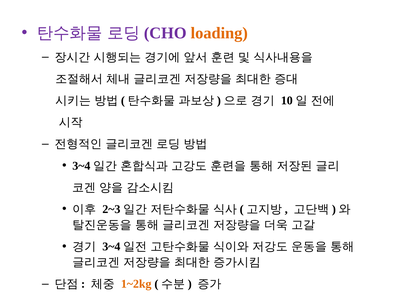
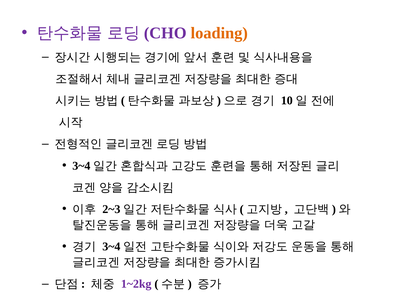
1~2kg colour: orange -> purple (136, 284)
